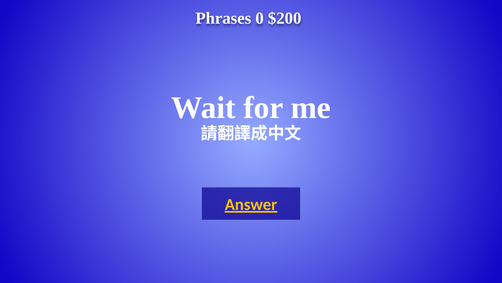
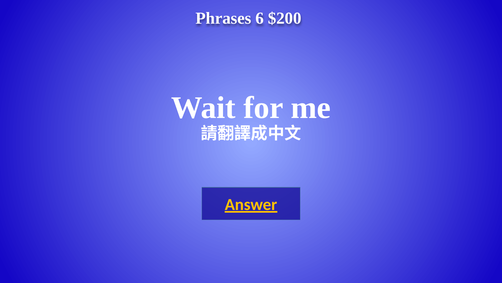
0: 0 -> 6 (260, 18)
